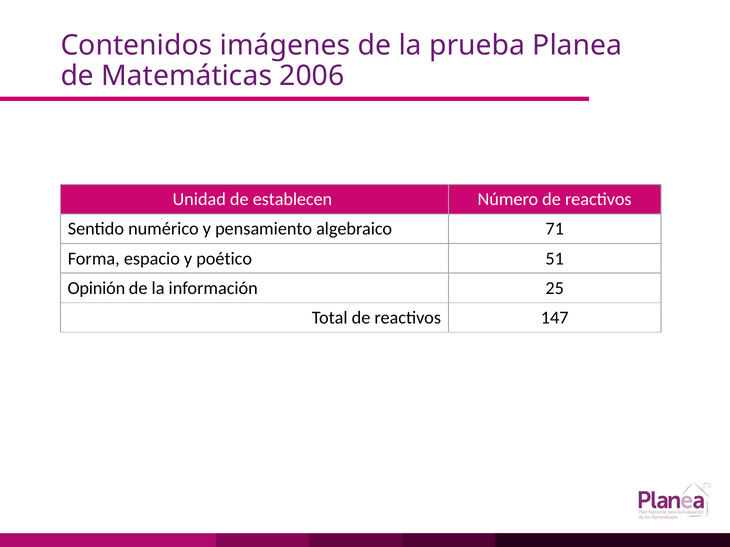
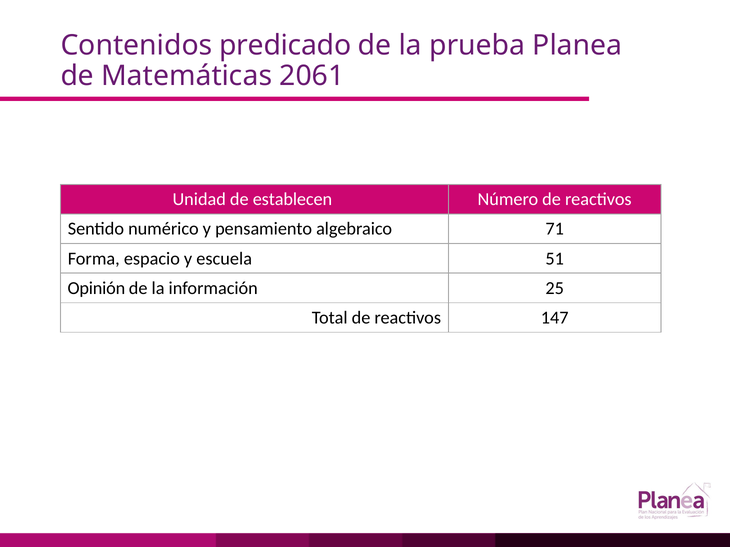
imágenes: imágenes -> predicado (285, 45)
2006: 2006 -> 2061 (312, 76)
poético: poético -> escuela (224, 259)
